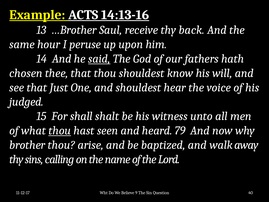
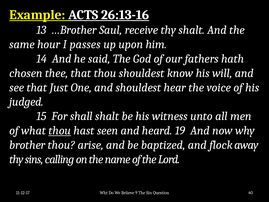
14:13-16: 14:13-16 -> 26:13-16 (125, 15)
thy back: back -> shalt (192, 30)
peruse: peruse -> passes (85, 44)
said underline: present -> none (99, 59)
79: 79 -> 19 (180, 130)
walk: walk -> flock (221, 145)
